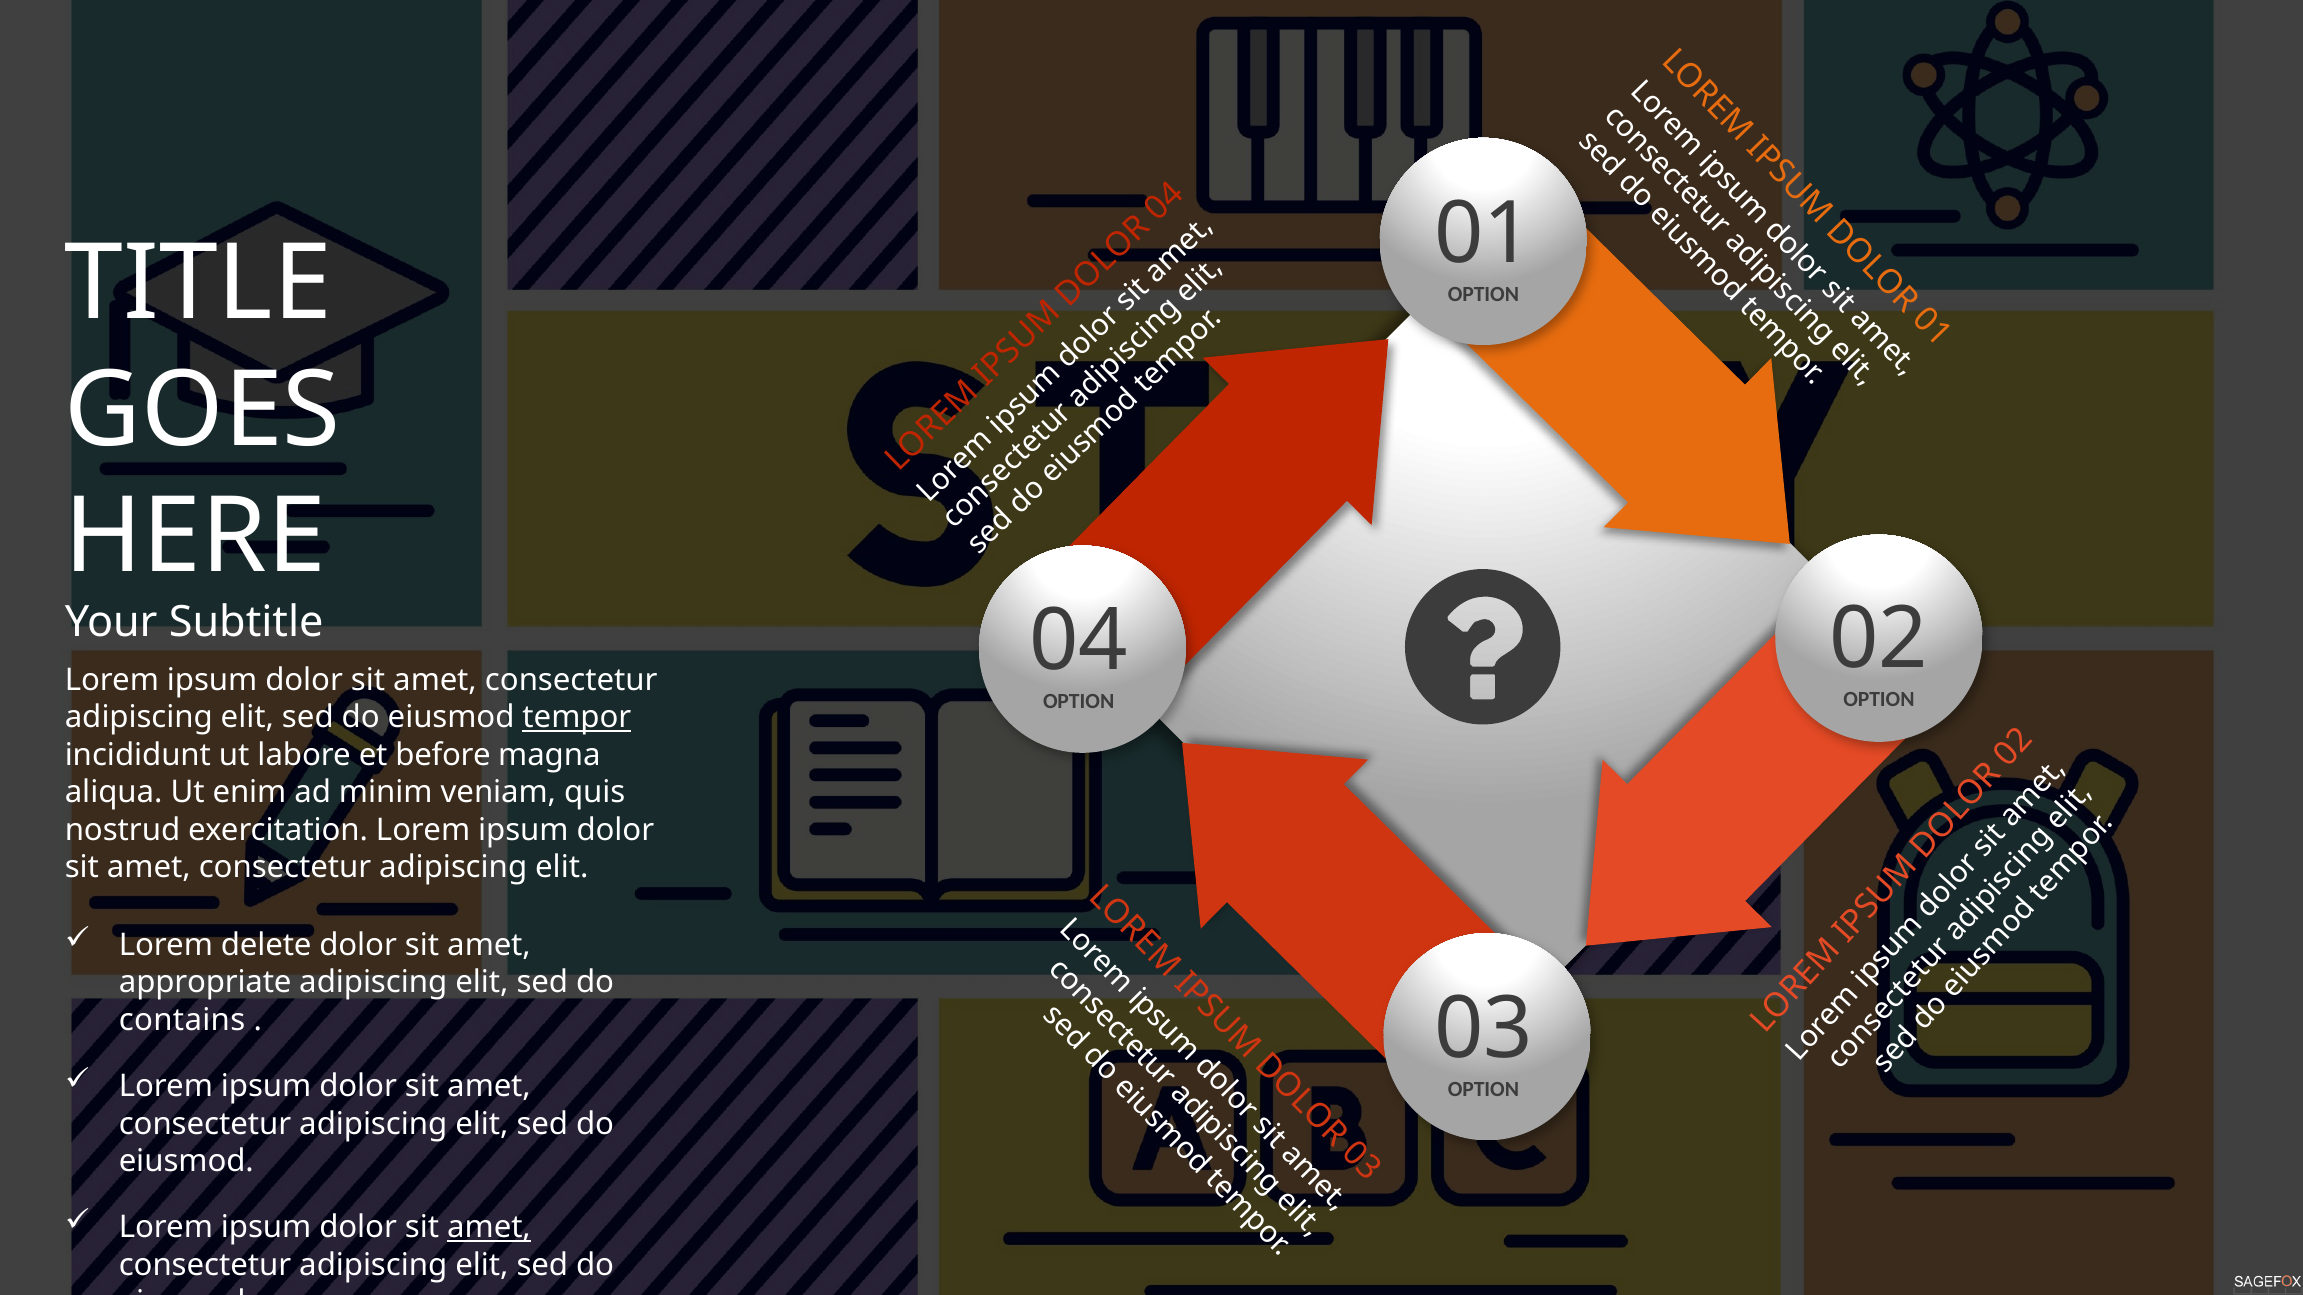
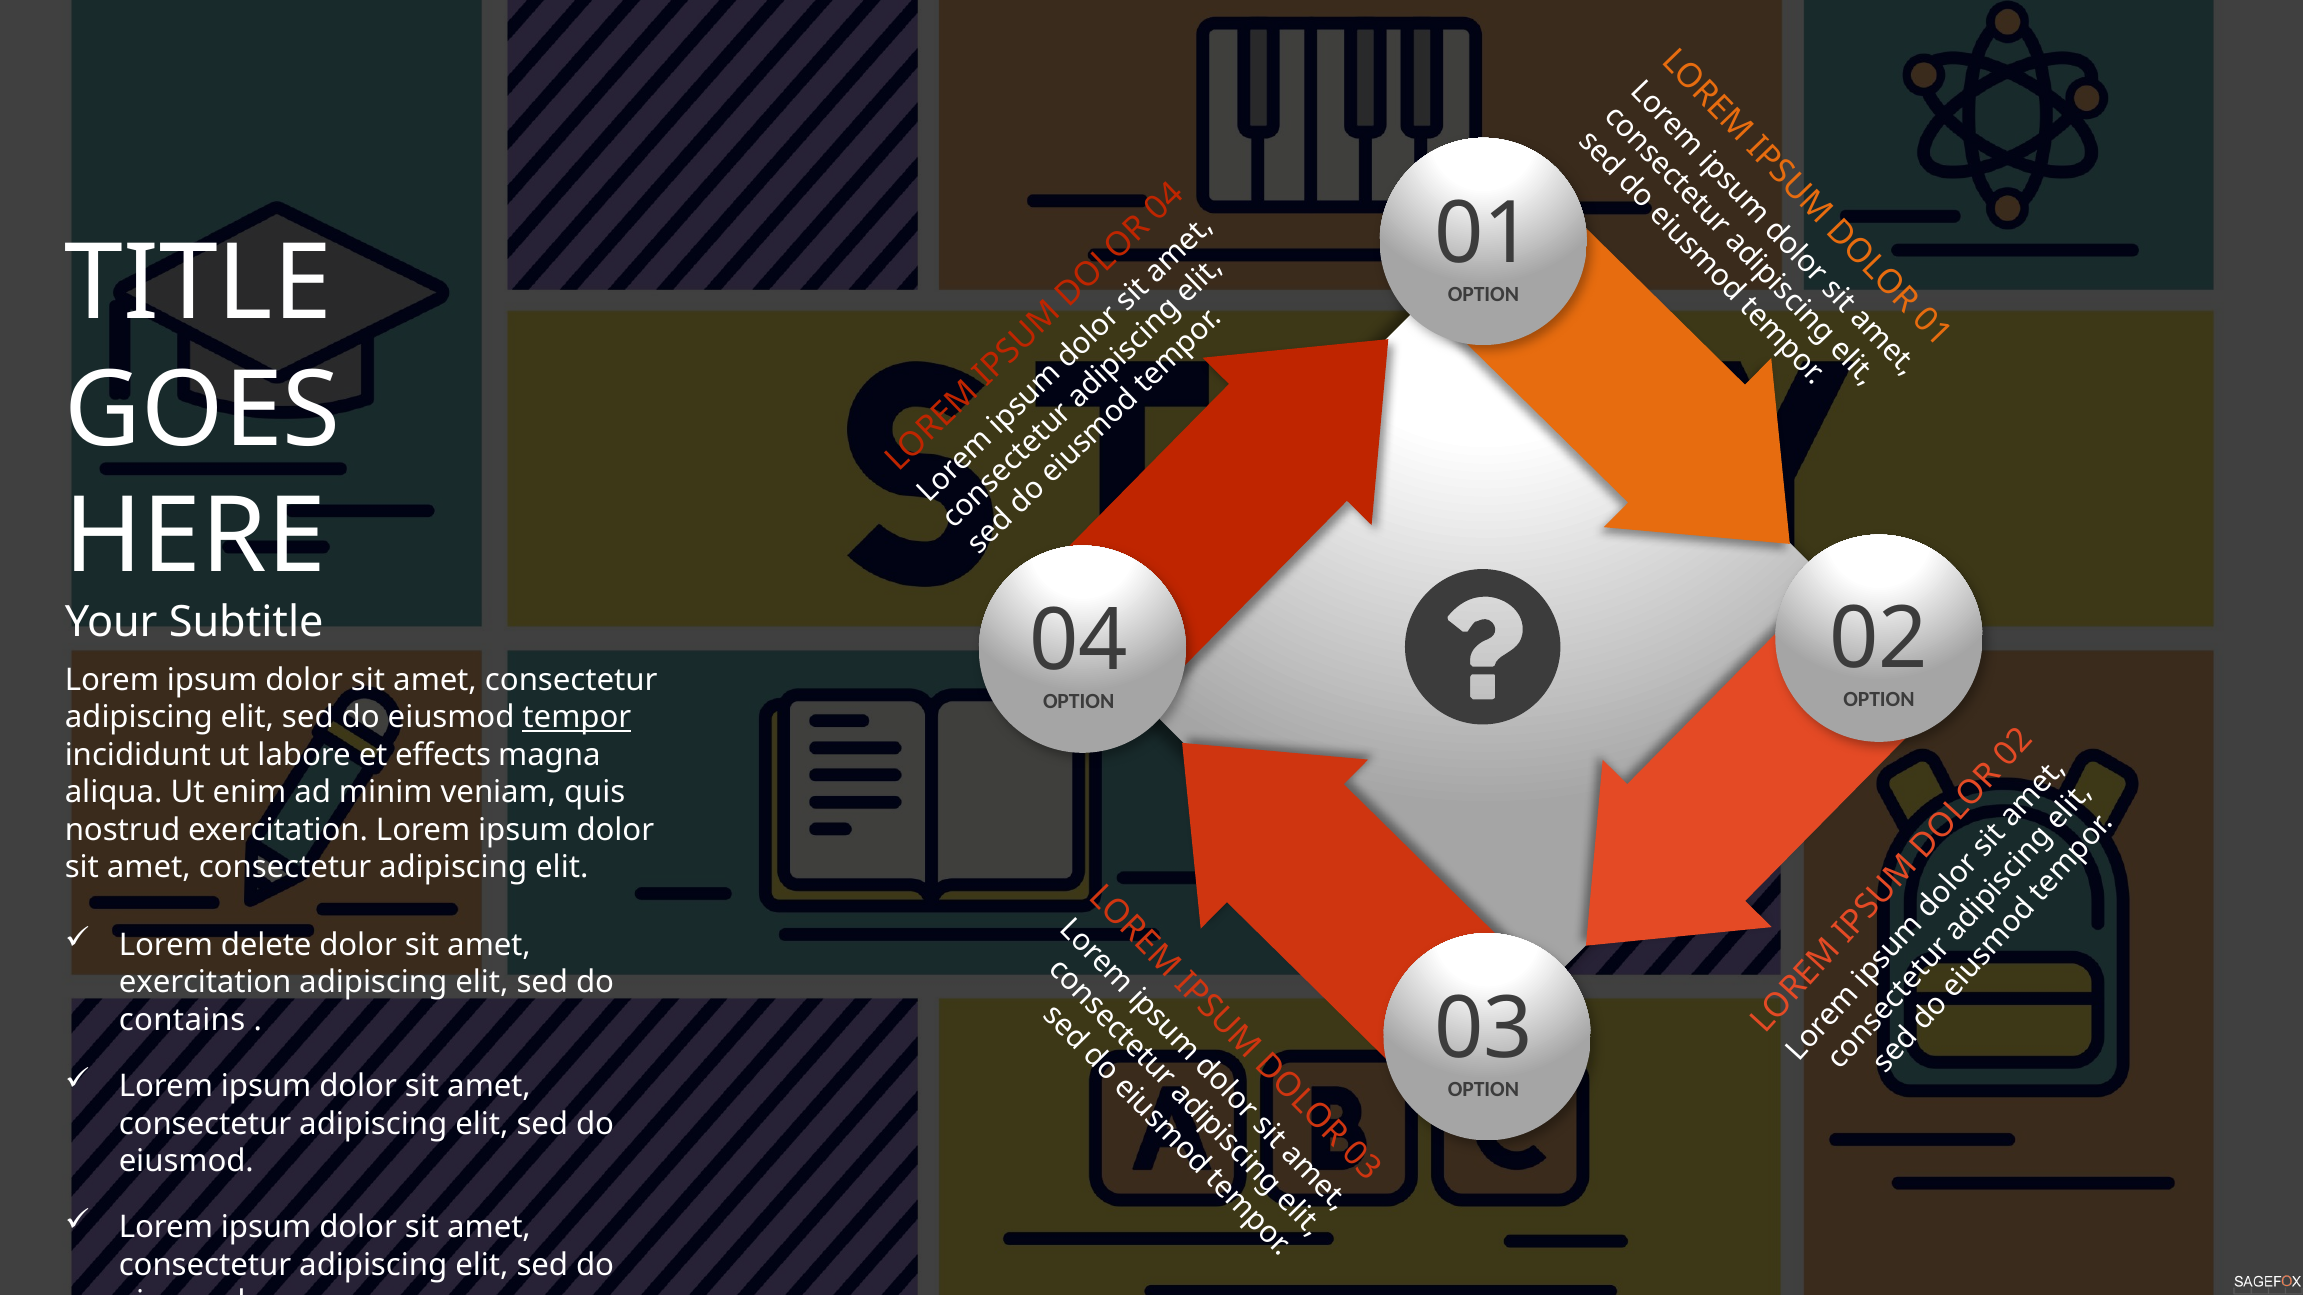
before: before -> effects (443, 755)
appropriate: appropriate -> exercitation (205, 983)
amet underline: present -> none (489, 1228)
